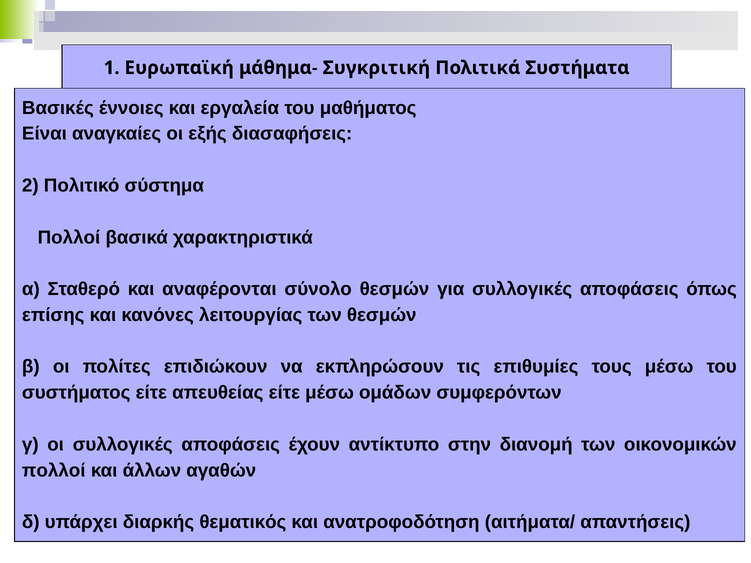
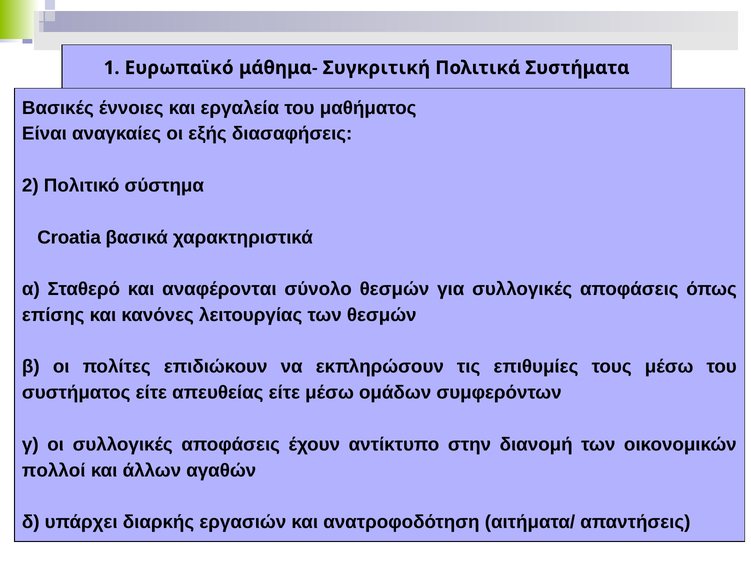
Ευρωπαϊκή: Ευρωπαϊκή -> Ευρωπαϊκό (179, 68)
Πολλοί: Πολλοί -> Croatia (69, 237)
θεματικός: θεματικός -> εργασιών (243, 522)
